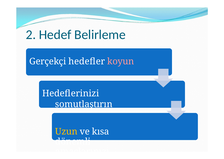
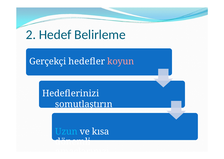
Uzun colour: yellow -> light blue (66, 131)
